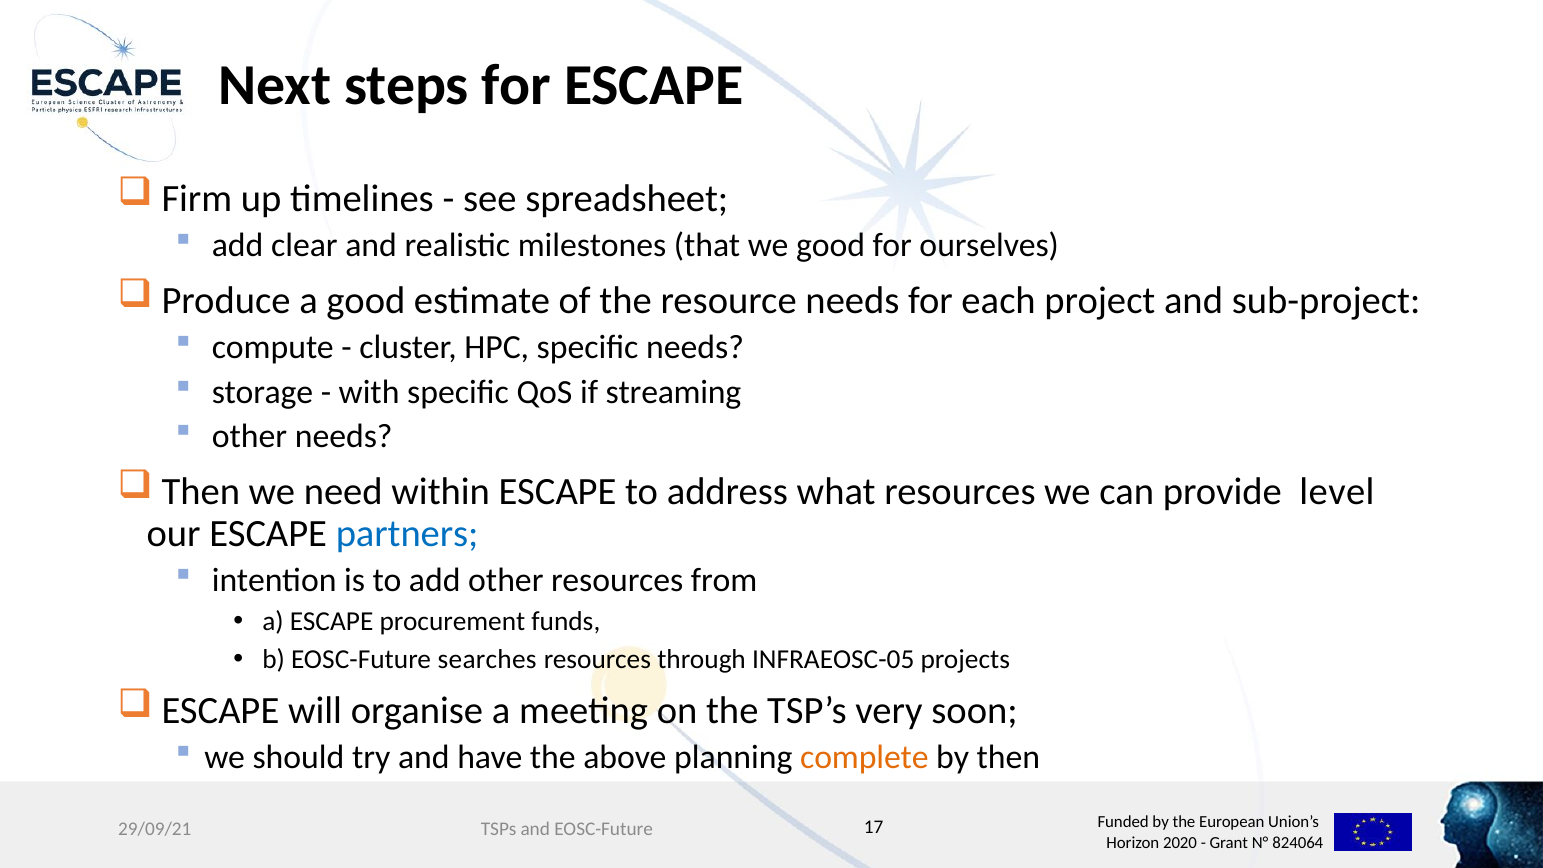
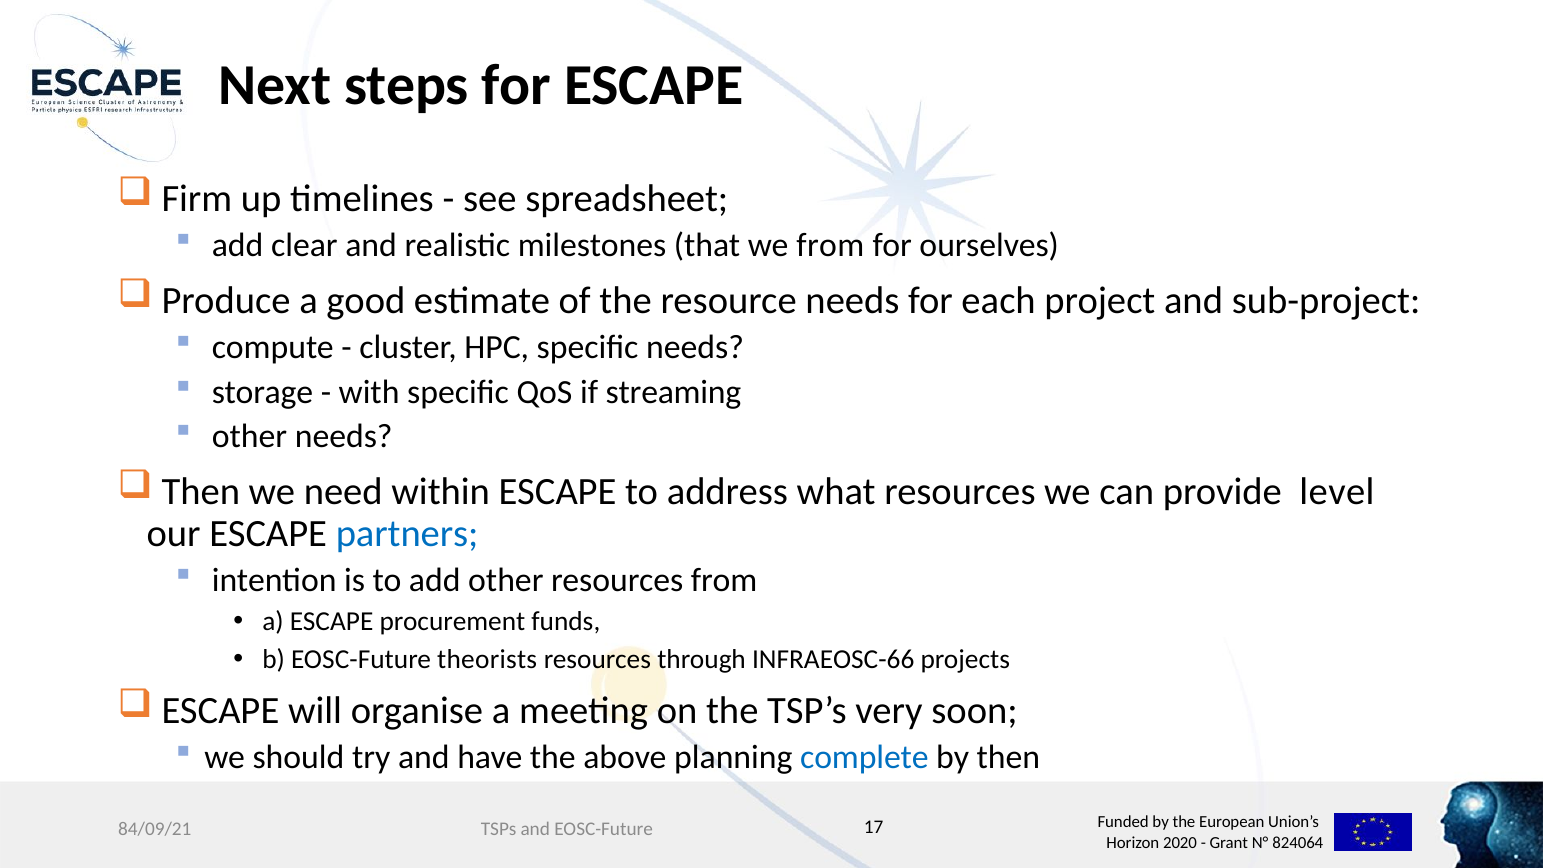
we good: good -> from (830, 245)
searches: searches -> theorists (487, 659)
INFRAEOSC-05: INFRAEOSC-05 -> INFRAEOSC-66 (833, 659)
complete colour: orange -> blue (864, 758)
29/09/21: 29/09/21 -> 84/09/21 (155, 829)
